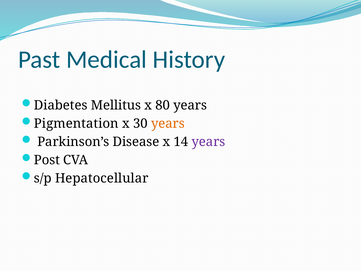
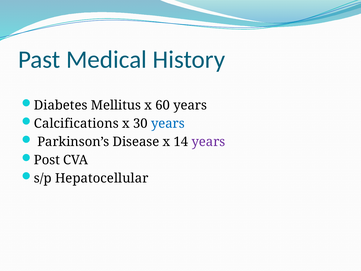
80: 80 -> 60 (163, 105)
Pigmentation: Pigmentation -> Calcifications (76, 123)
years colour: orange -> blue (168, 123)
